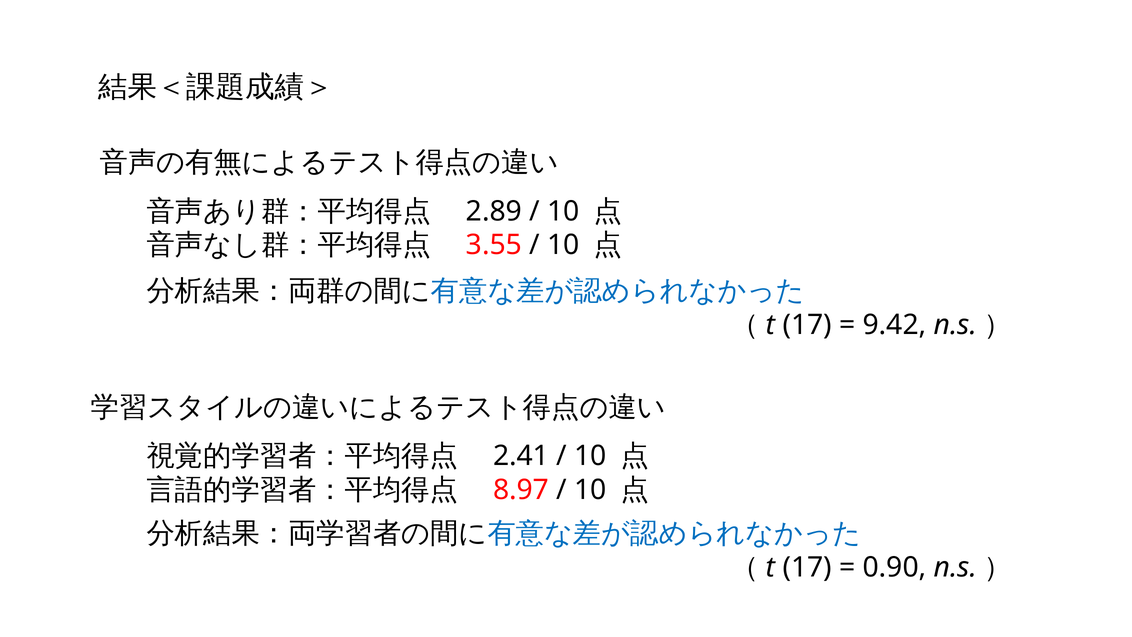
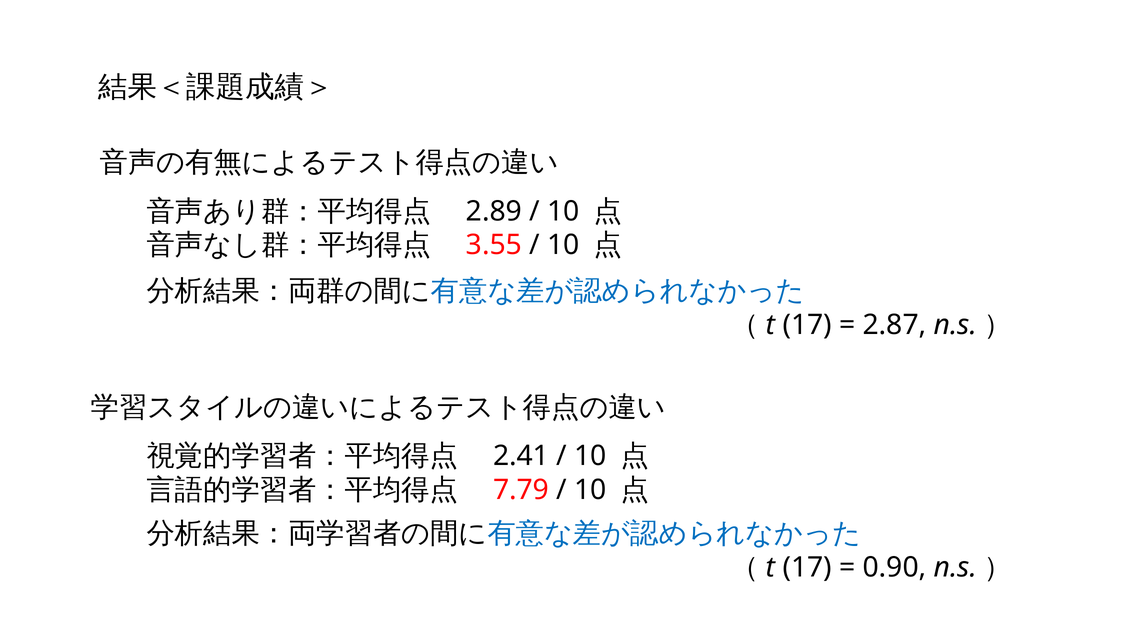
9.42: 9.42 -> 2.87 (895, 325)
8.97: 8.97 -> 7.79 (521, 490)
